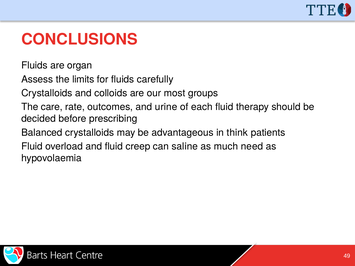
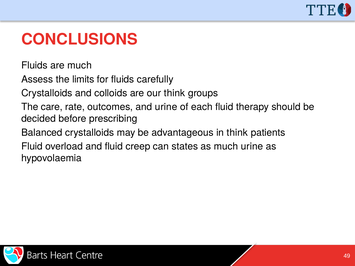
are organ: organ -> much (80, 66)
our most: most -> think (175, 93)
saline: saline -> states (185, 146)
much need: need -> urine (252, 146)
